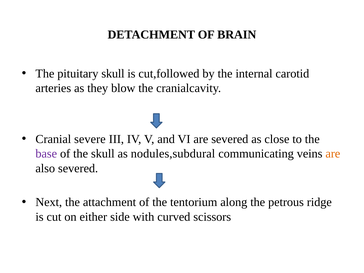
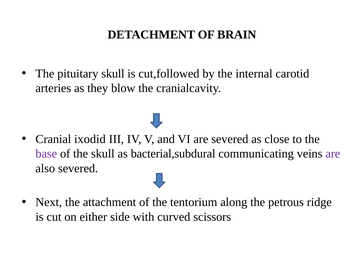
severe: severe -> ixodid (90, 139)
nodules,subdural: nodules,subdural -> bacterial,subdural (173, 154)
are colour: orange -> purple (333, 154)
